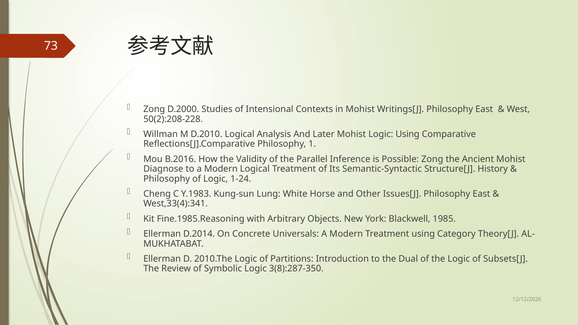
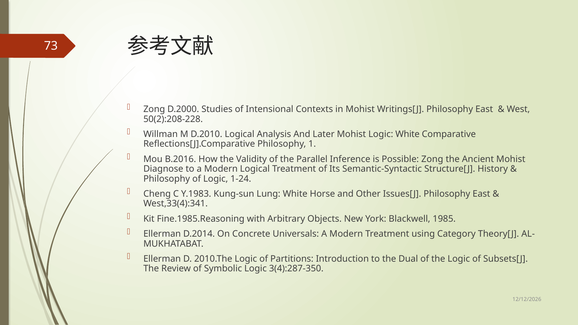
Logic Using: Using -> White (408, 134)
3(8):287-350: 3(8):287-350 -> 3(4):287-350 (296, 269)
